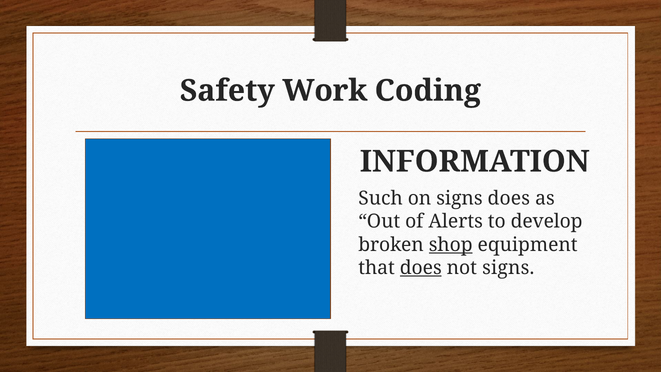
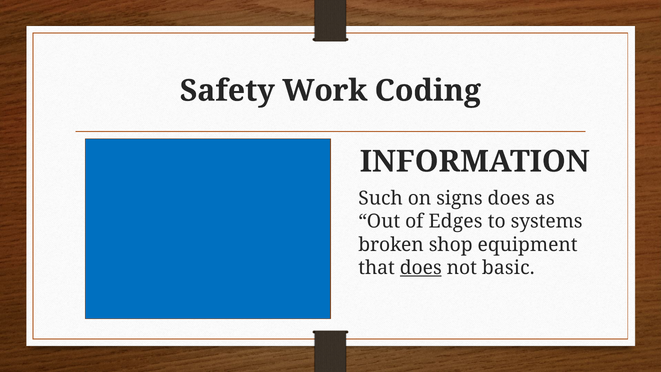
Alerts: Alerts -> Edges (456, 221)
develop: develop -> systems (547, 221)
shop underline: present -> none (451, 245)
not signs: signs -> basic (508, 268)
